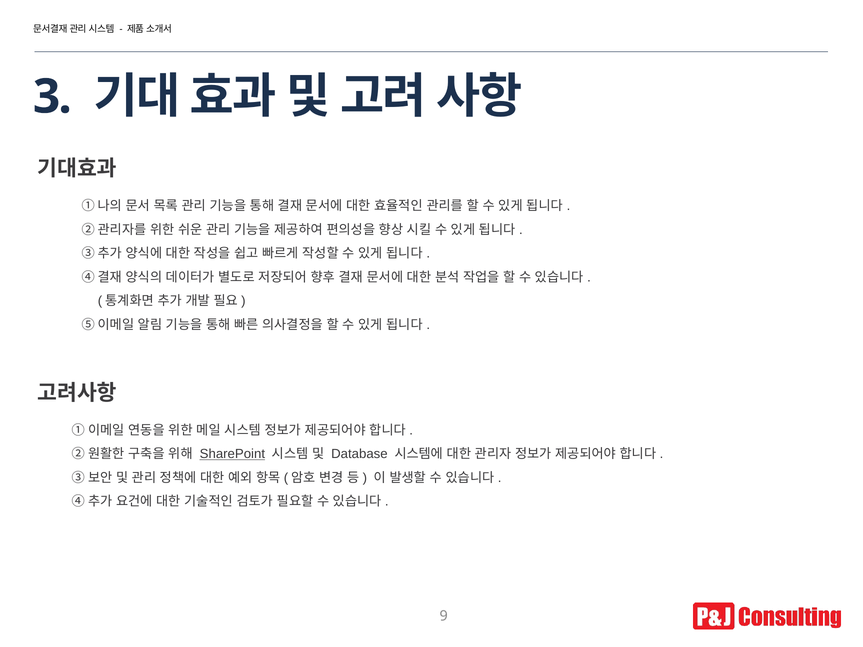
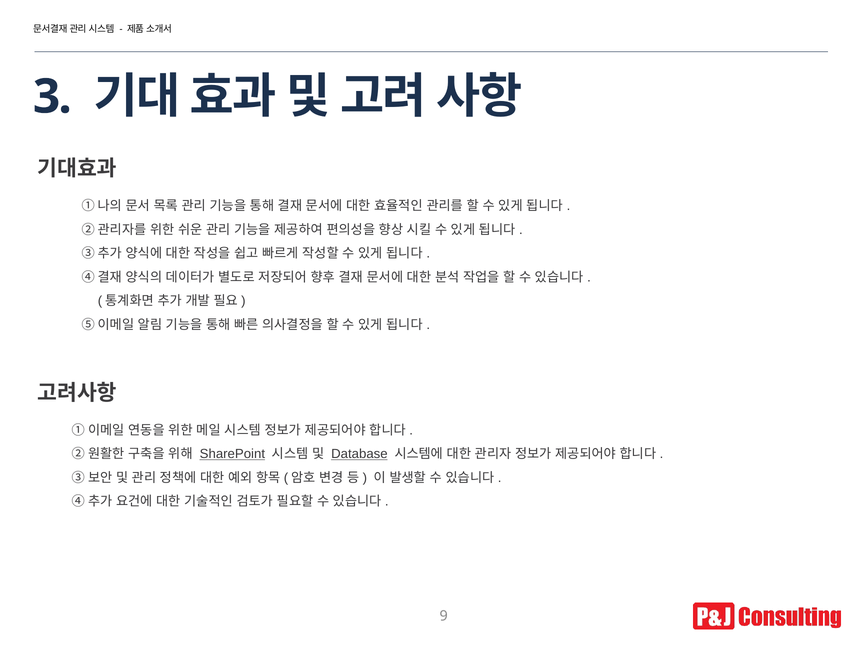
Database underline: none -> present (359, 454)
